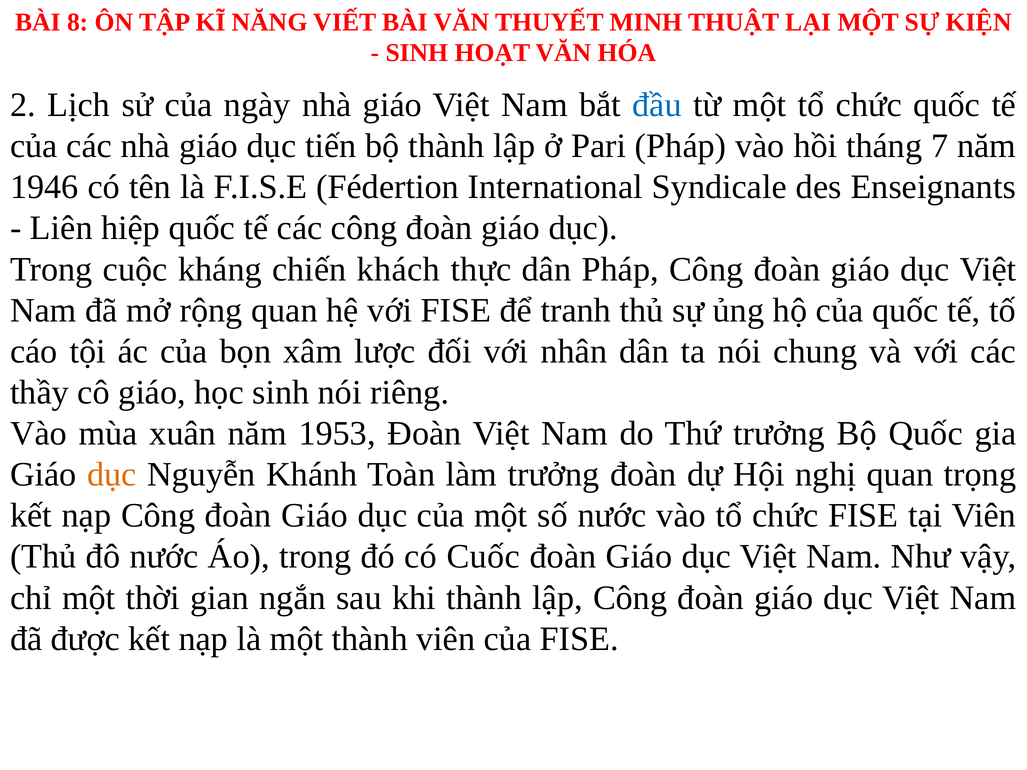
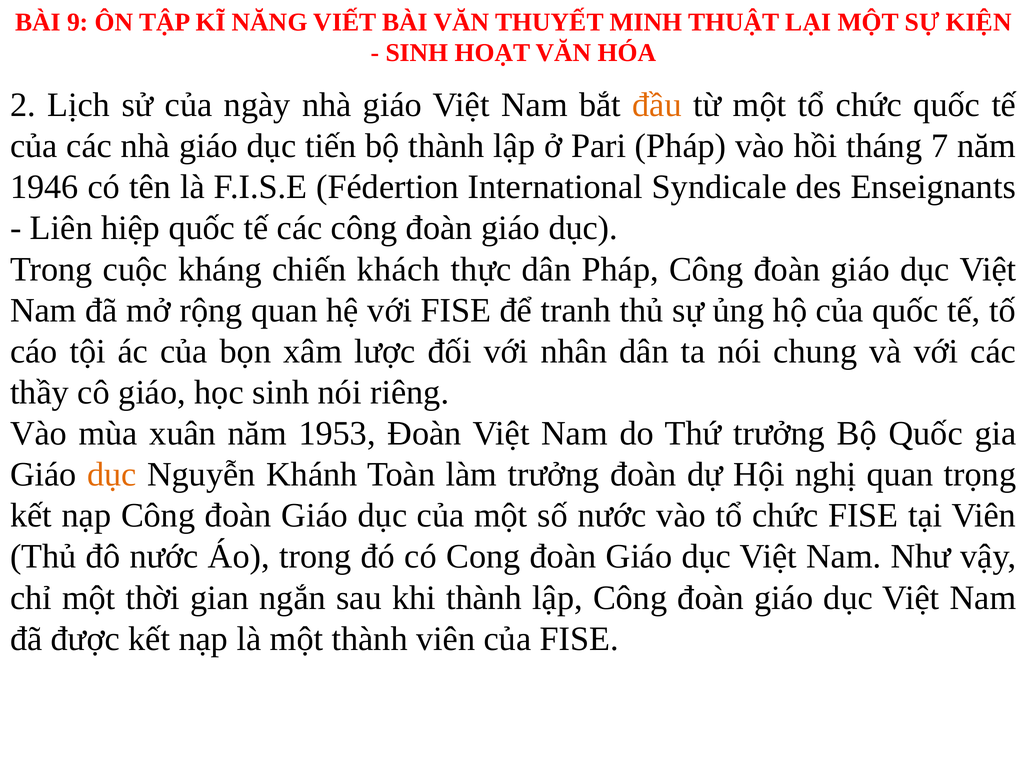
8: 8 -> 9 (78, 22)
đầu colour: blue -> orange (657, 105)
Cuốc: Cuốc -> Cong (483, 557)
